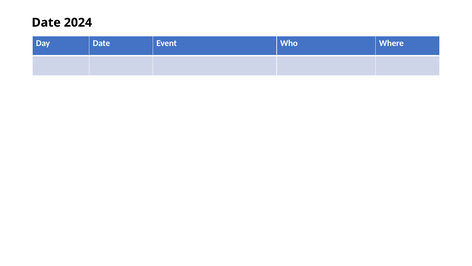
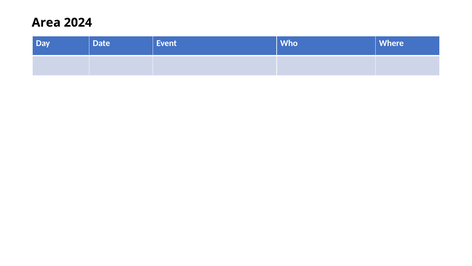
Date: Date -> Area (46, 23)
